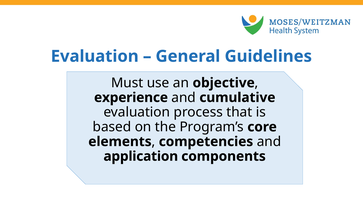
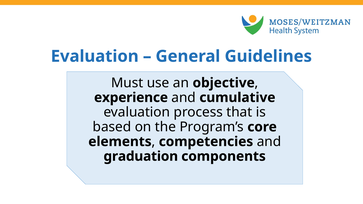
application: application -> graduation (141, 156)
